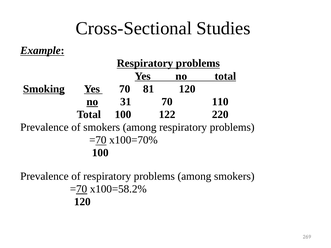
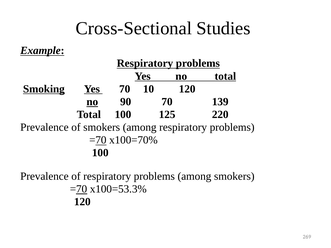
81: 81 -> 10 (149, 89)
31: 31 -> 90 (126, 102)
110: 110 -> 139 (220, 102)
122: 122 -> 125 (167, 115)
x100=58.2%: x100=58.2% -> x100=53.3% (118, 189)
